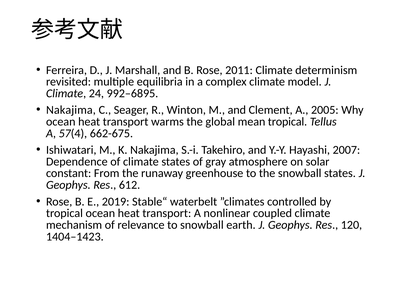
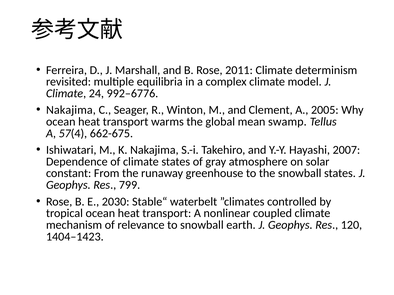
992–6895: 992–6895 -> 992–6776 (132, 94)
mean tropical: tropical -> swamp (287, 122)
612: 612 -> 799 (130, 185)
2019: 2019 -> 2030 (116, 202)
